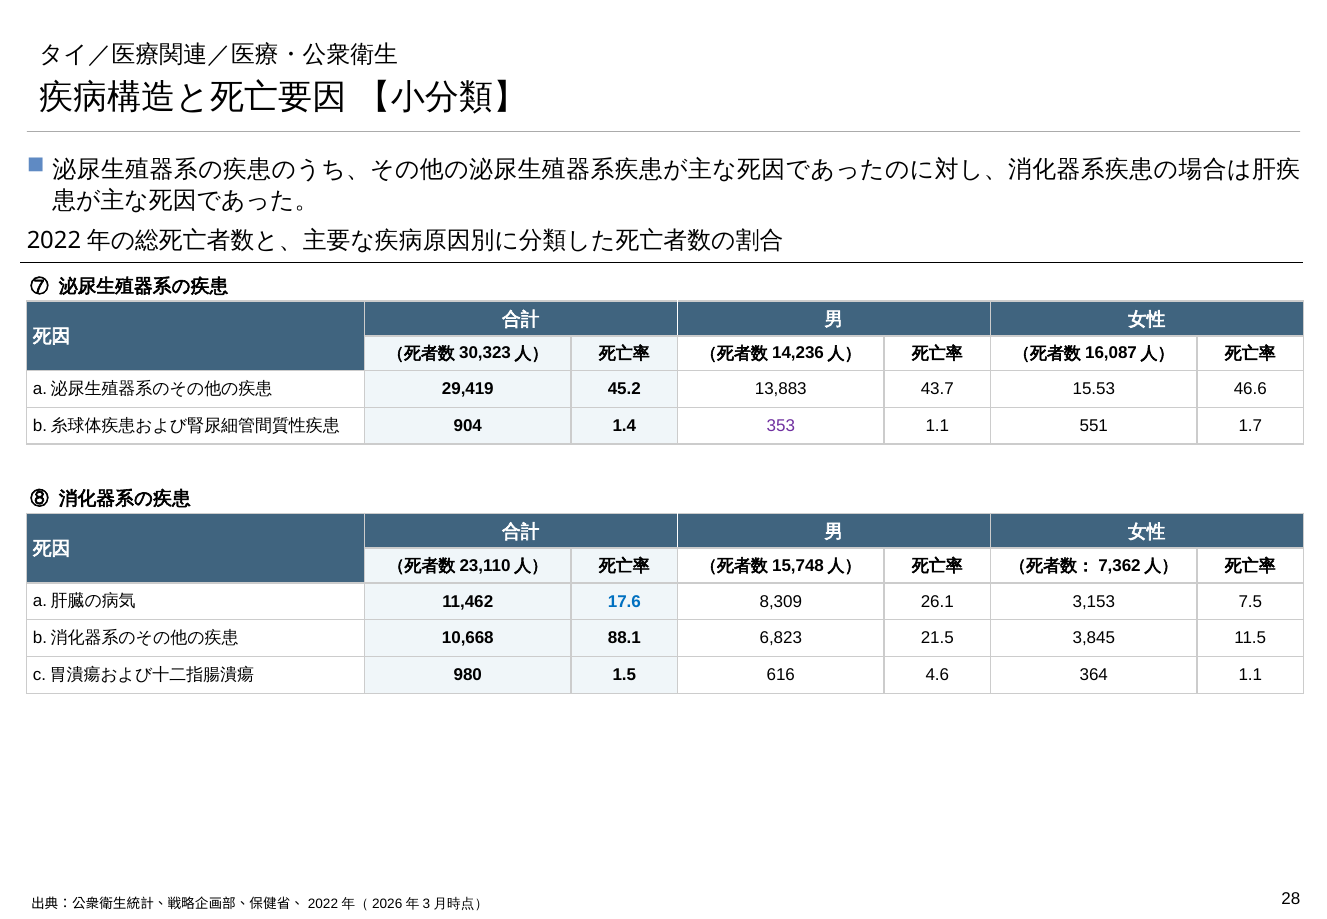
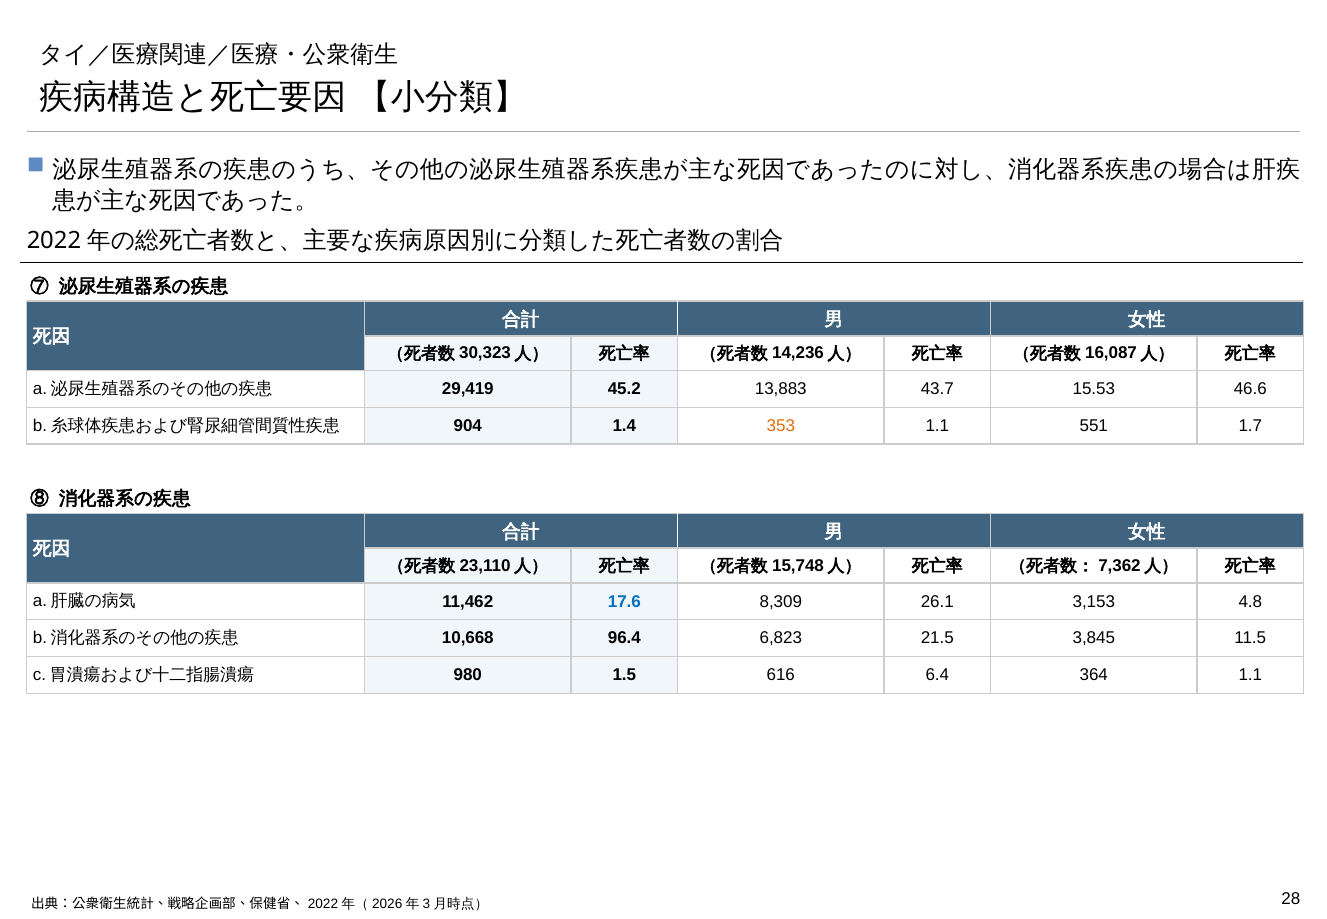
353 colour: purple -> orange (781, 426)
7.5: 7.5 -> 4.8 (1250, 601)
88.1: 88.1 -> 96.4 (624, 638)
4.6: 4.6 -> 6.4 (937, 675)
